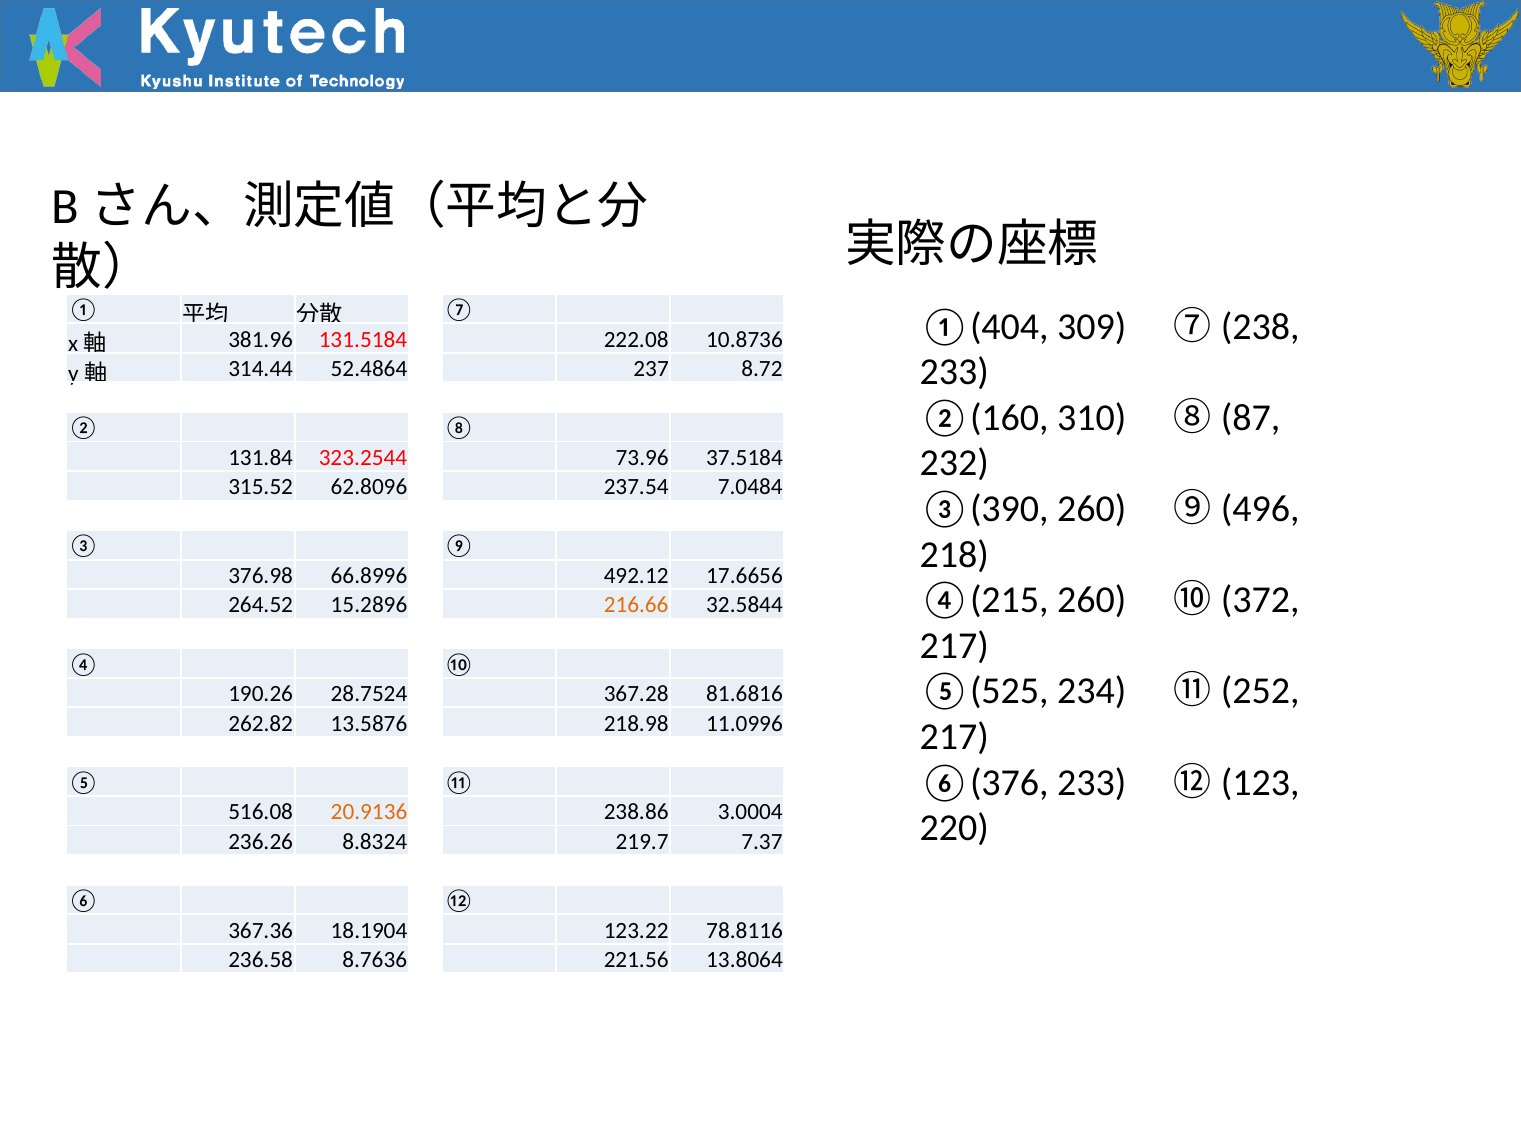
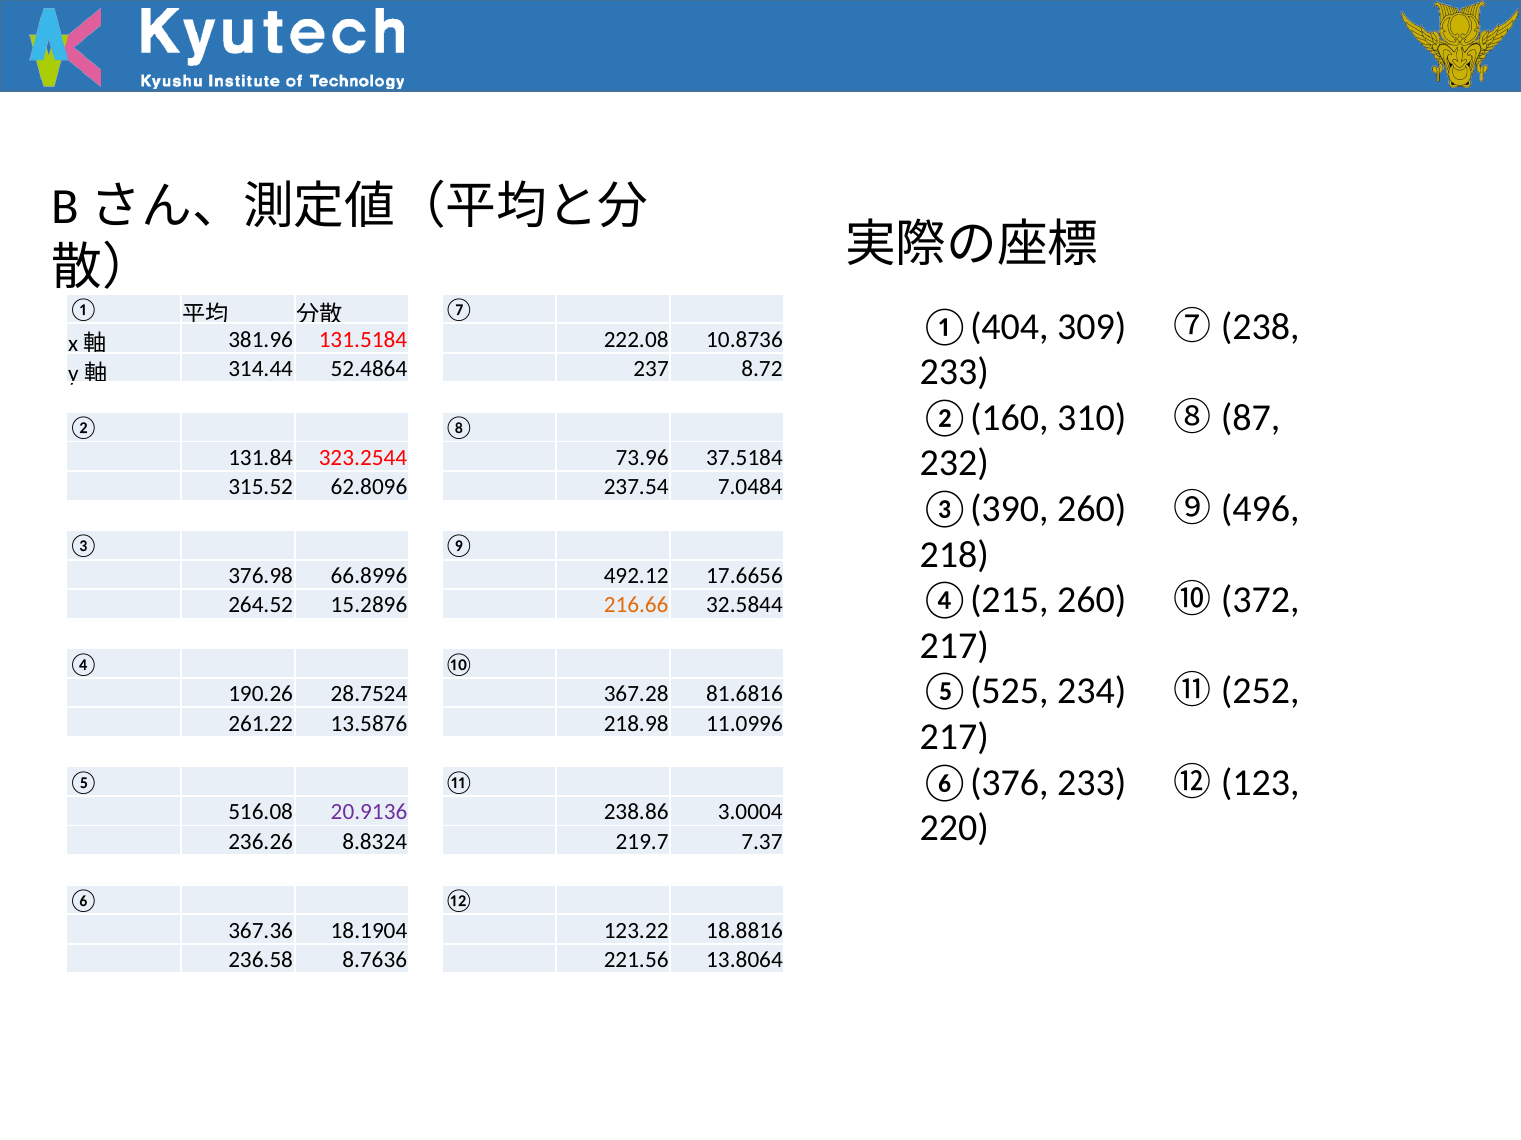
262.82: 262.82 -> 261.22 (261, 724)
20.9136 colour: orange -> purple (369, 813)
78.8116: 78.8116 -> 18.8816 (745, 931)
